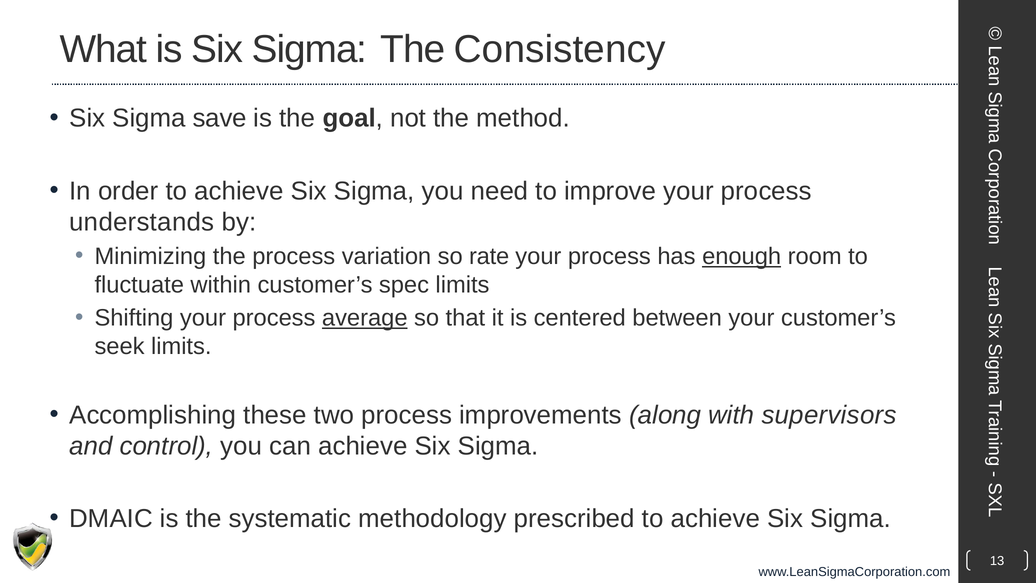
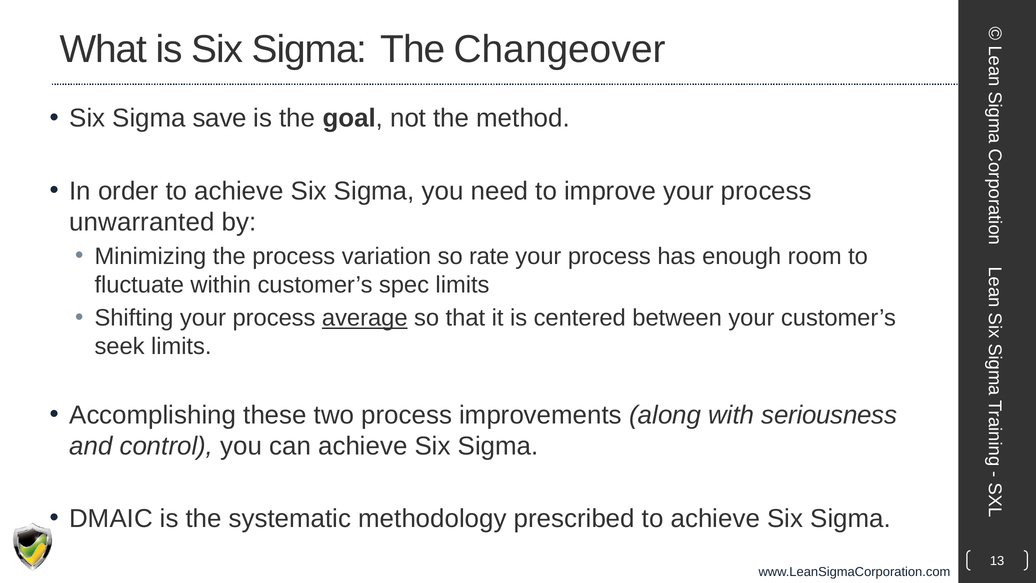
Consistency: Consistency -> Changeover (560, 50)
understands: understands -> unwarranted (142, 222)
enough underline: present -> none (742, 256)
supervisors: supervisors -> seriousness (829, 415)
